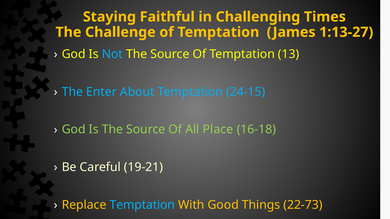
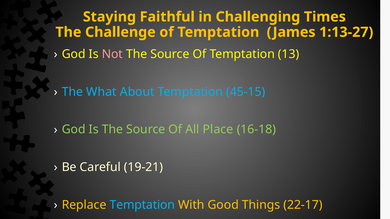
Not colour: light blue -> pink (112, 54)
Enter: Enter -> What (101, 92)
24-15: 24-15 -> 45-15 (246, 92)
22-73: 22-73 -> 22-17 (303, 205)
